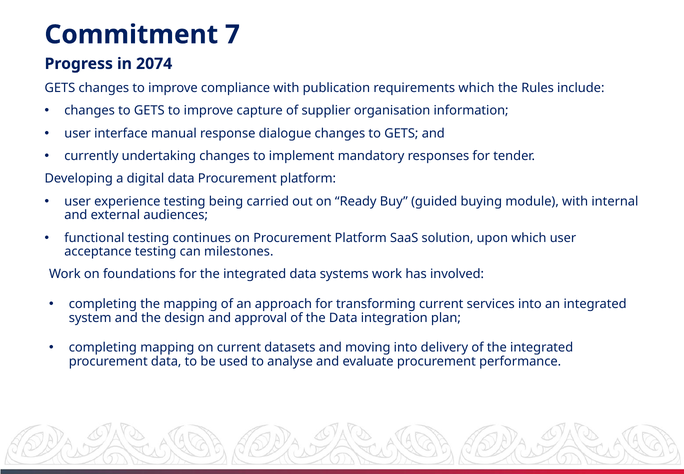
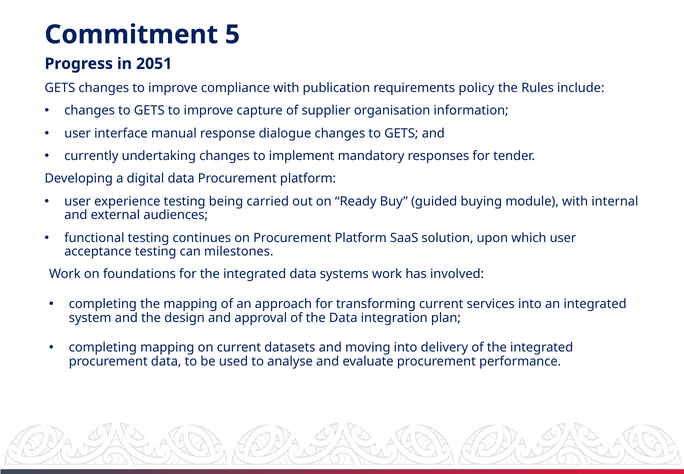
7: 7 -> 5 (232, 35)
2074: 2074 -> 2051 (154, 64)
requirements which: which -> policy (477, 88)
